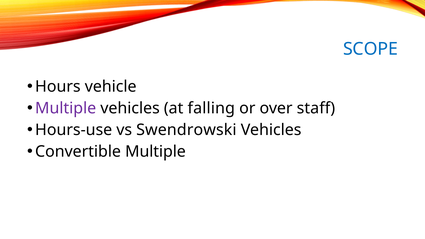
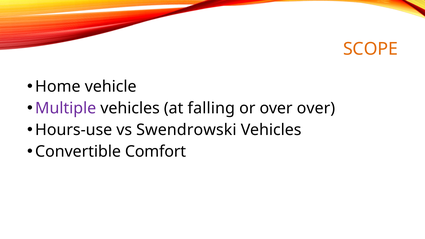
SCOPE colour: blue -> orange (370, 49)
Hours: Hours -> Home (58, 87)
over staff: staff -> over (316, 108)
Convertible Multiple: Multiple -> Comfort (155, 152)
